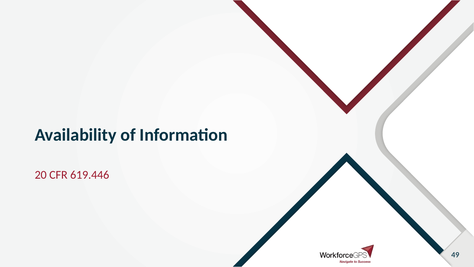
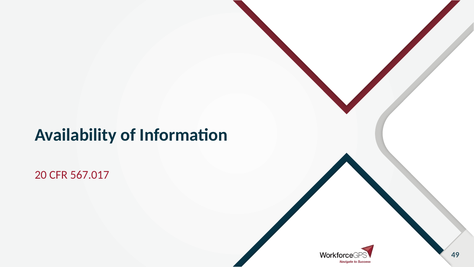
619.446: 619.446 -> 567.017 (90, 175)
